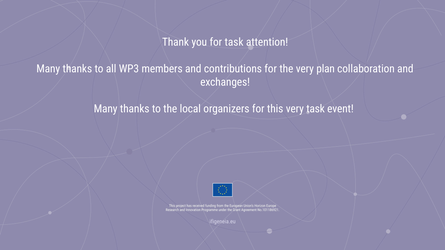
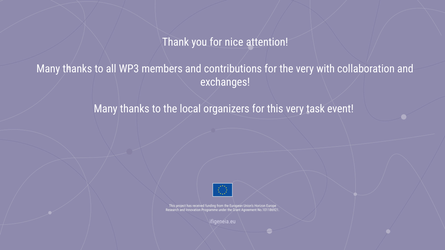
for task: task -> nice (234, 42)
plan: plan -> with (326, 69)
